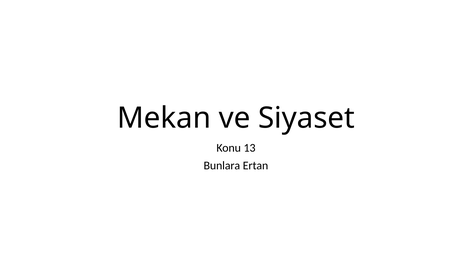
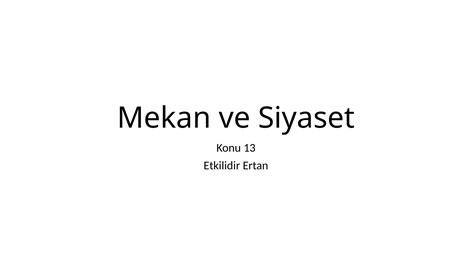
Bunlara: Bunlara -> Etkilidir (222, 165)
